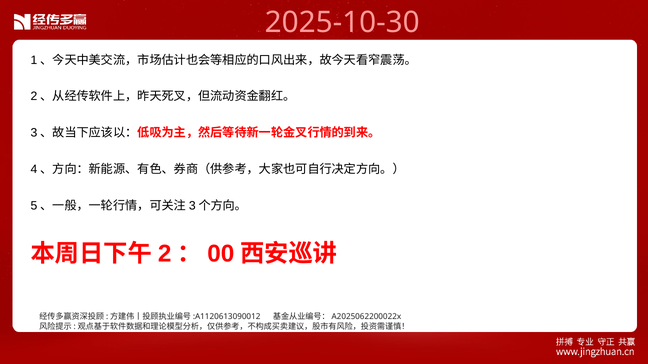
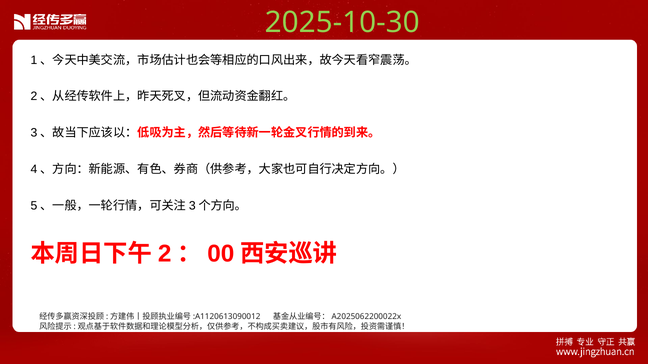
2025-10-30 colour: pink -> light green (342, 22)
